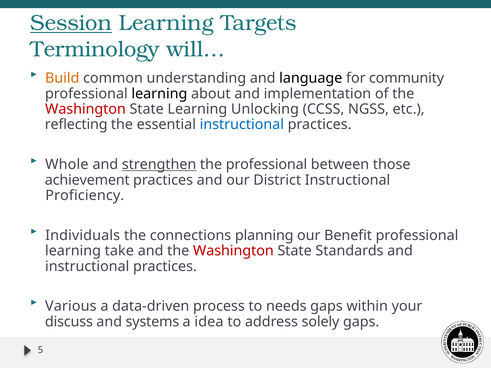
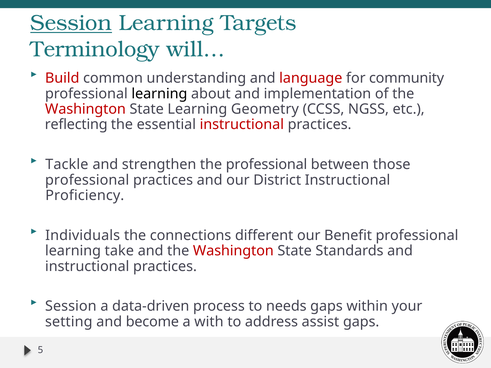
Build colour: orange -> red (62, 78)
language colour: black -> red (311, 78)
Unlocking: Unlocking -> Geometry (265, 109)
instructional colour: blue -> red (242, 125)
Whole: Whole -> Tackle (67, 165)
strengthen underline: present -> none (159, 165)
achievement: achievement -> professional (87, 180)
planning: planning -> different (264, 236)
Various: Various -> Session (71, 306)
discuss: discuss -> setting (69, 322)
systems: systems -> become (152, 322)
idea: idea -> with (209, 322)
solely: solely -> assist (320, 322)
